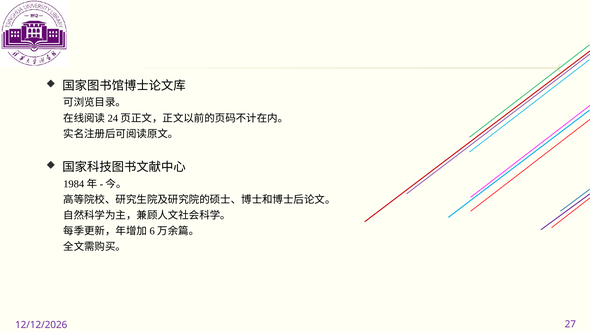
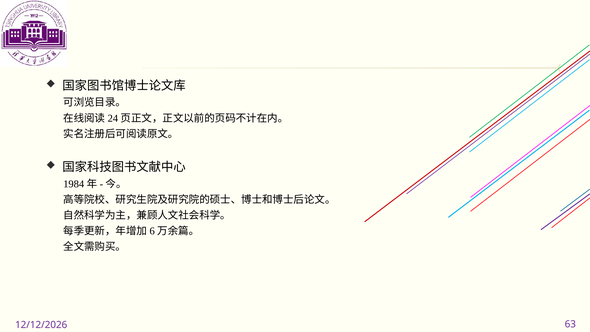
27: 27 -> 63 (570, 324)
